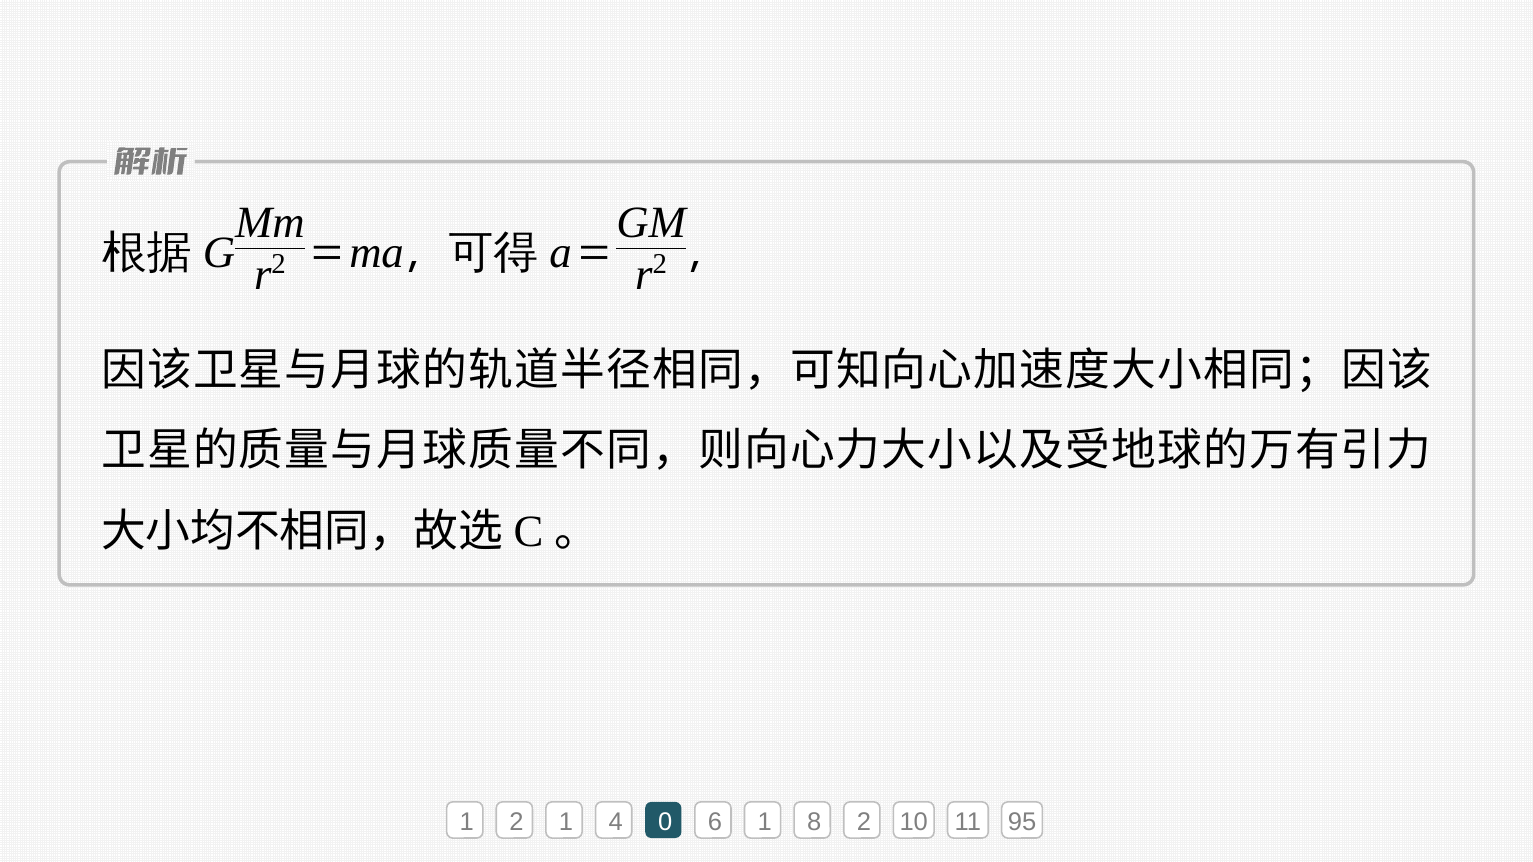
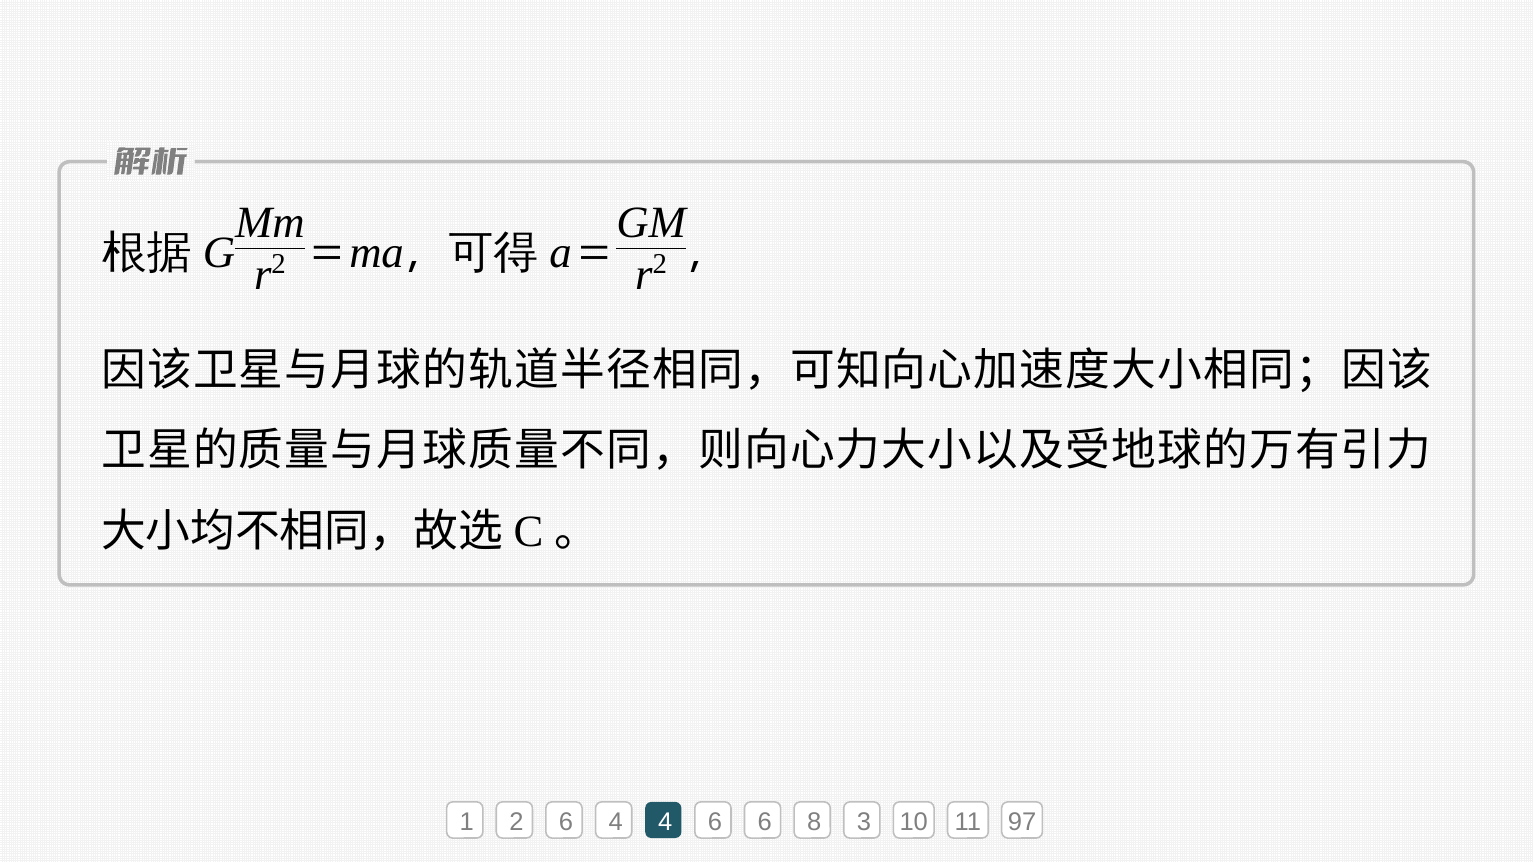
2 1: 1 -> 6 (566, 822)
4 0: 0 -> 4 (665, 822)
6 1: 1 -> 6 (765, 822)
8 2: 2 -> 3 (864, 822)
95: 95 -> 97 (1022, 822)
